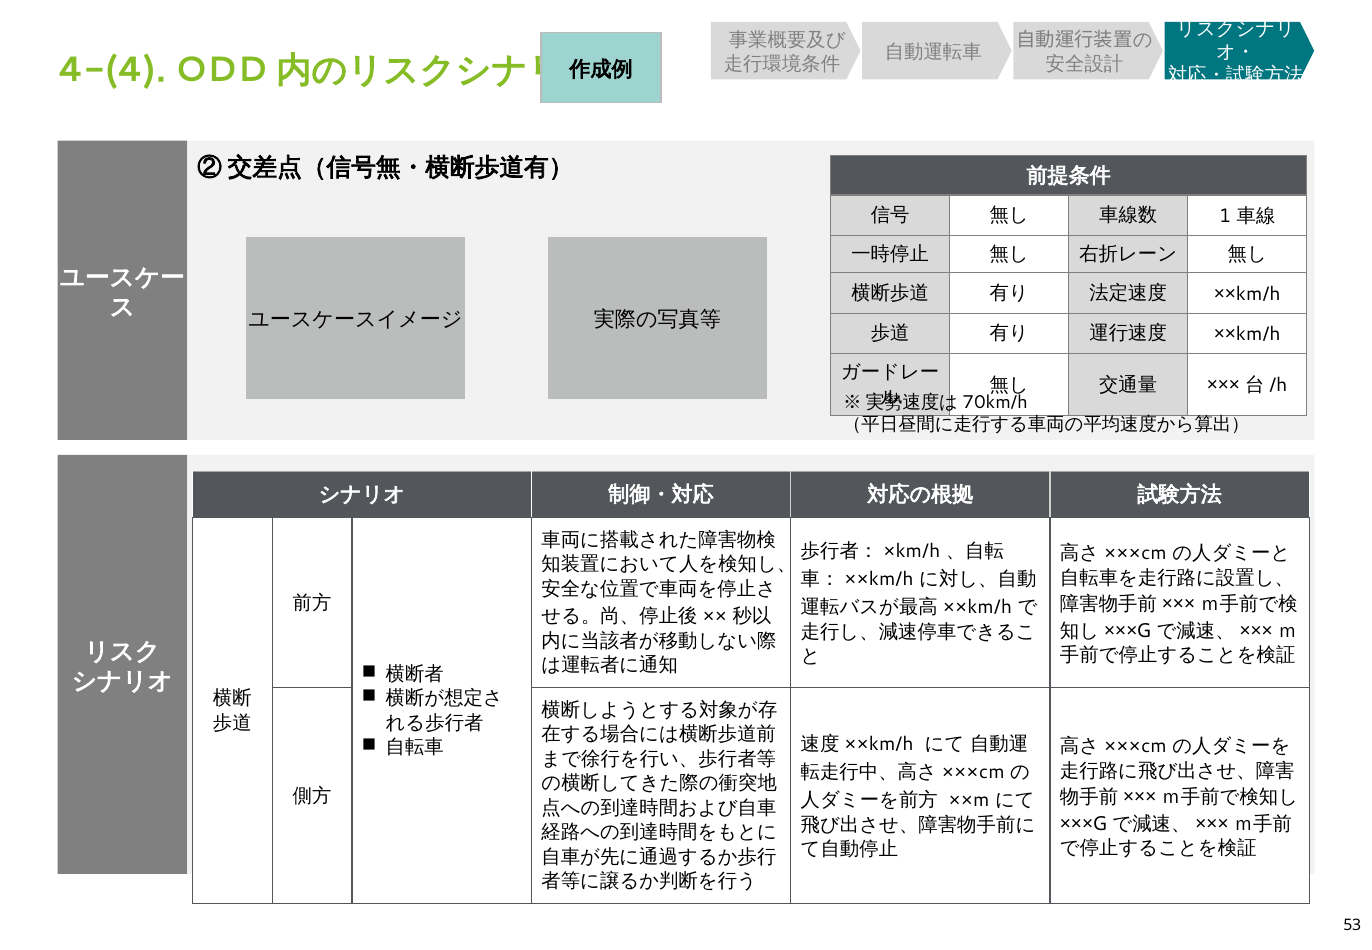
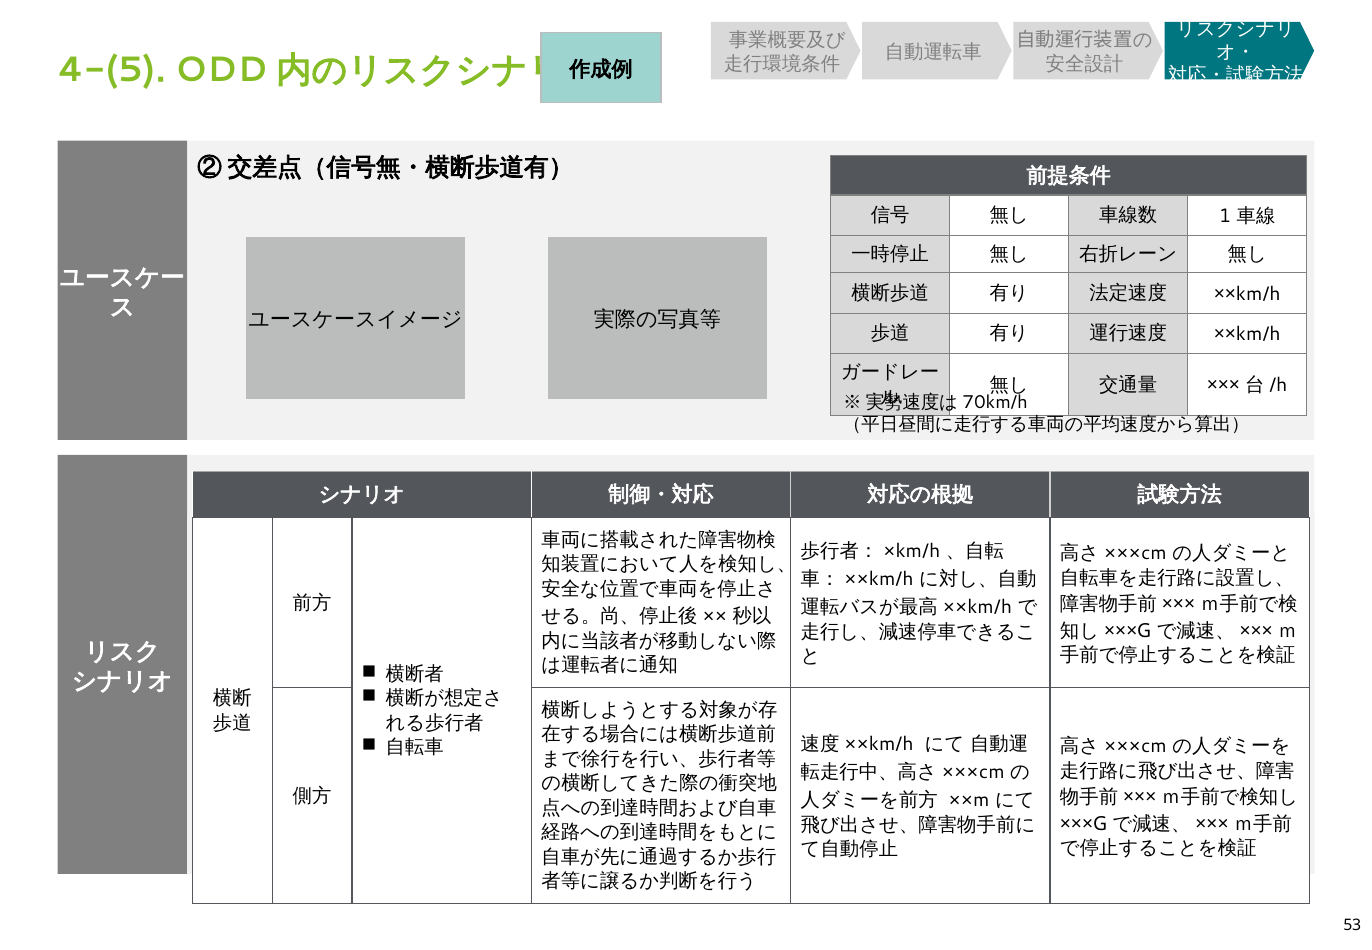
4-(4: 4-(4 -> 4-(5 (112, 70)
